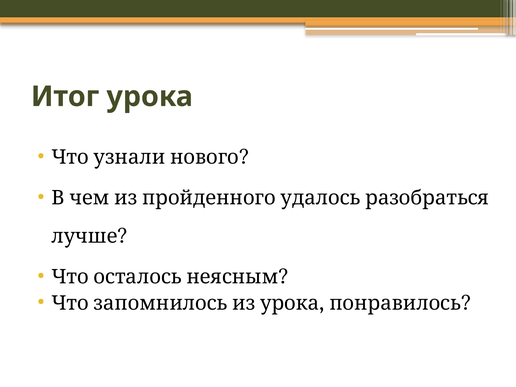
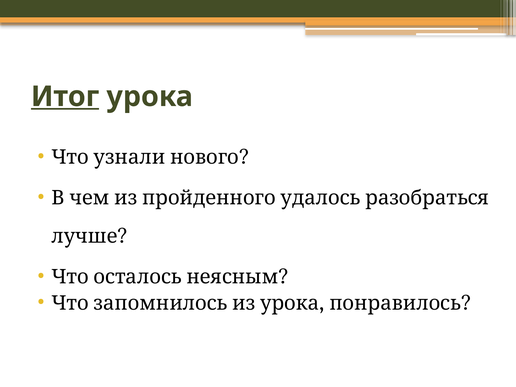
Итог underline: none -> present (65, 97)
